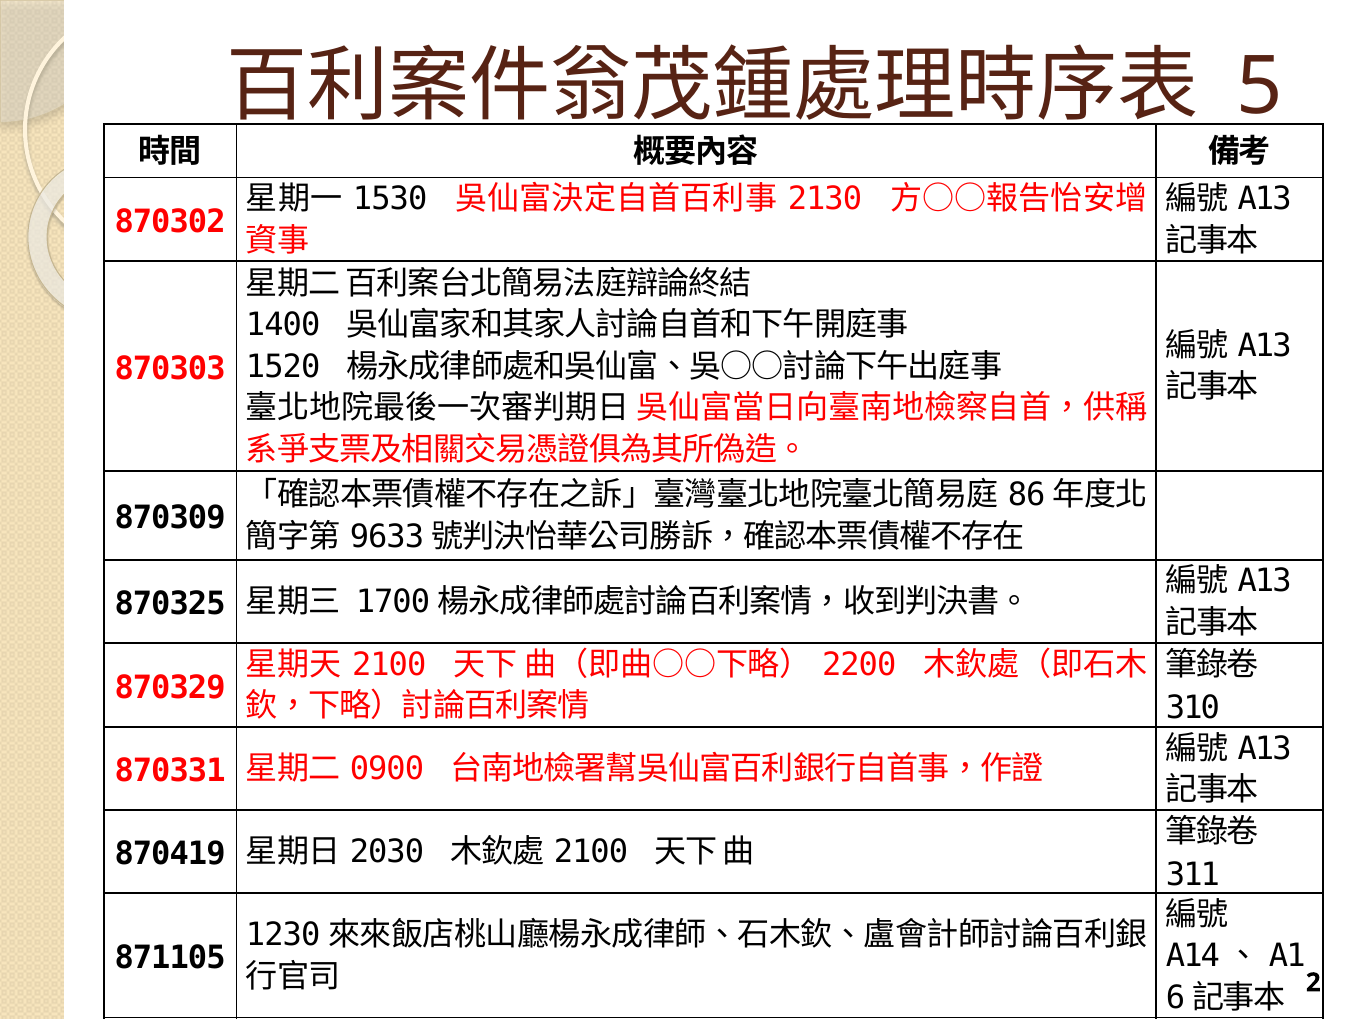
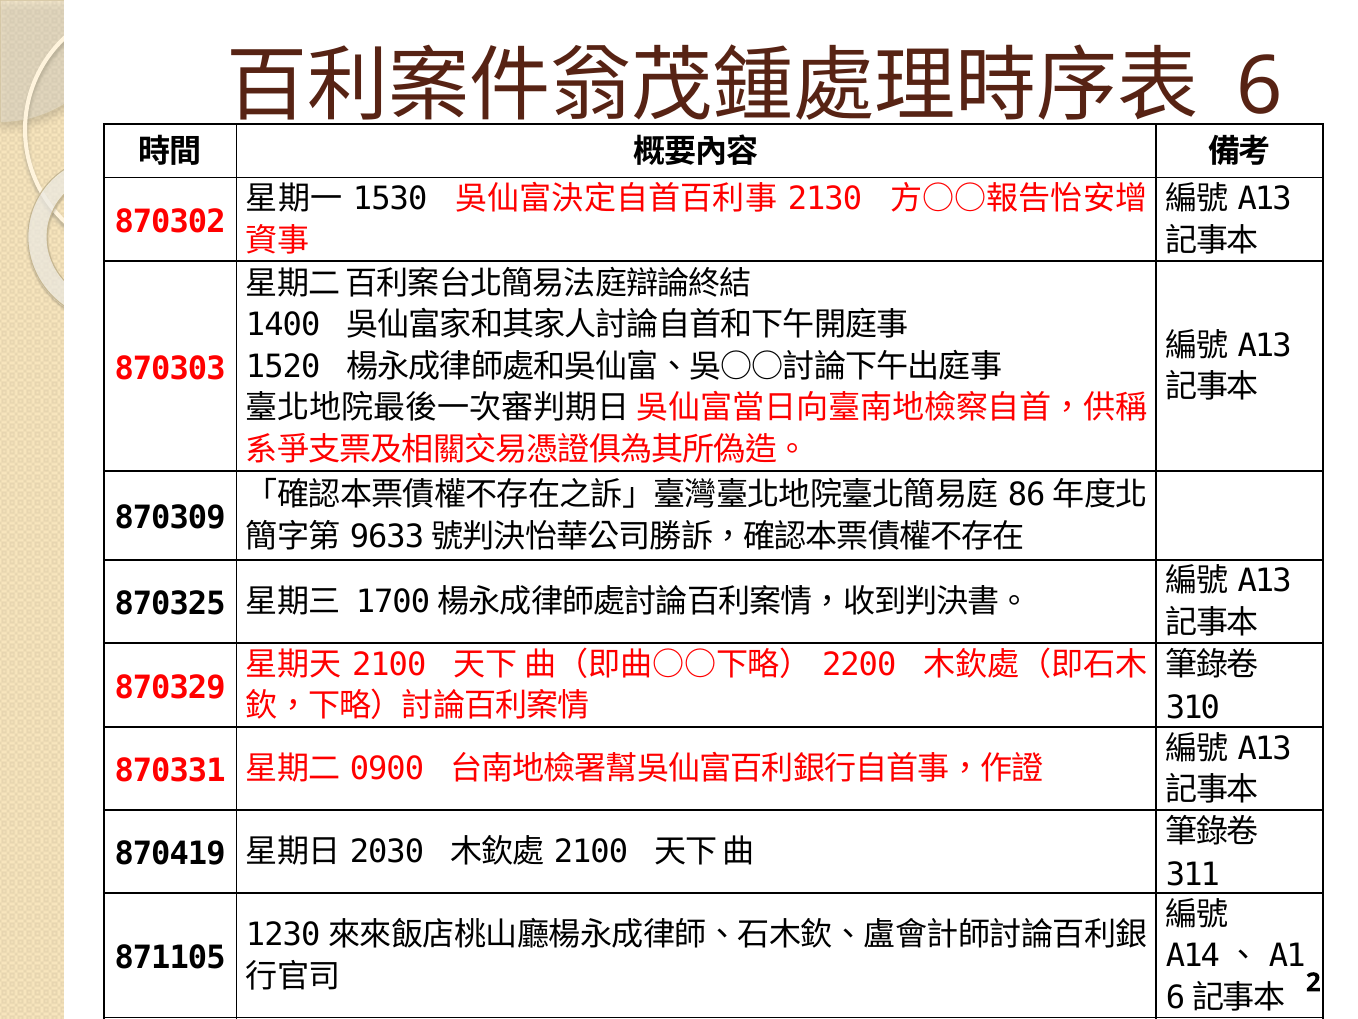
5: 5 -> 6 (1260, 86)
